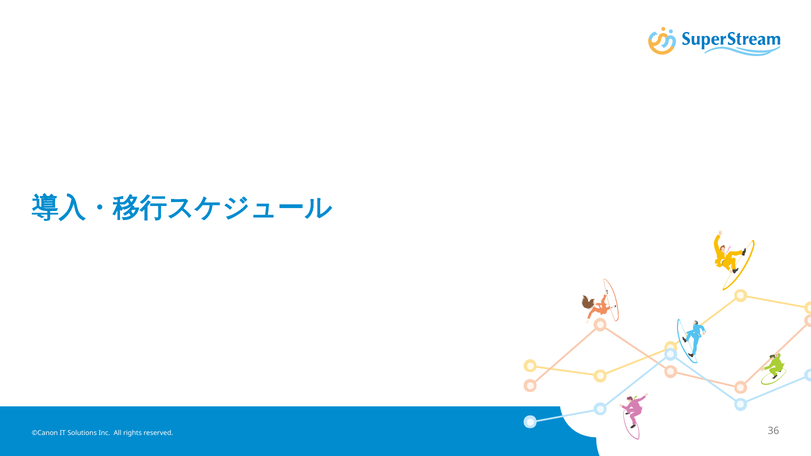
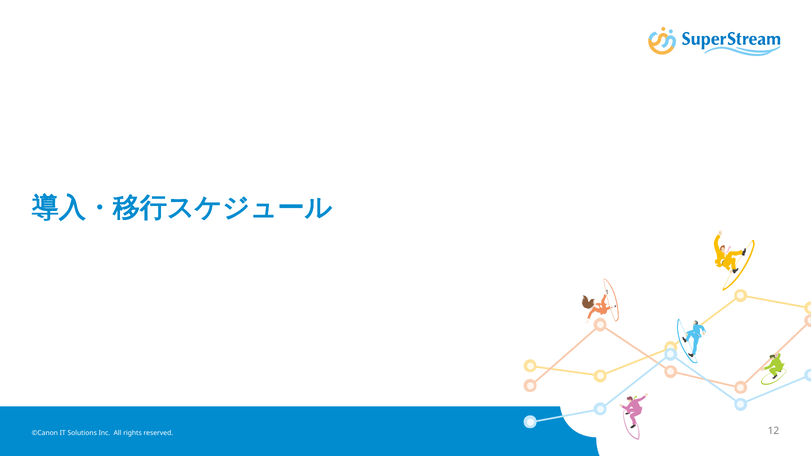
36: 36 -> 12 (773, 431)
